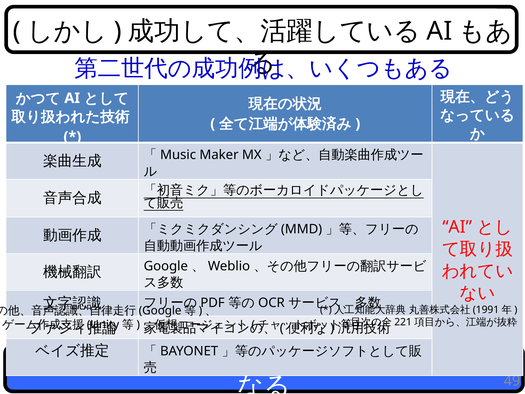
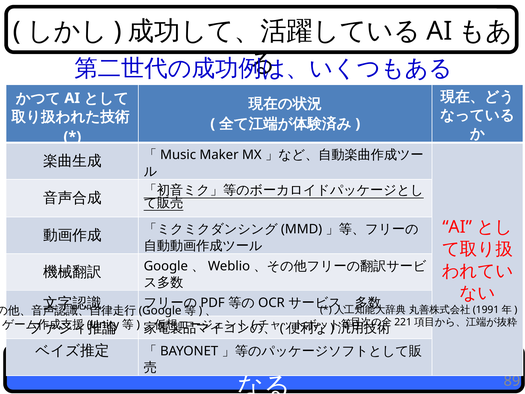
49: 49 -> 89 (512, 381)
